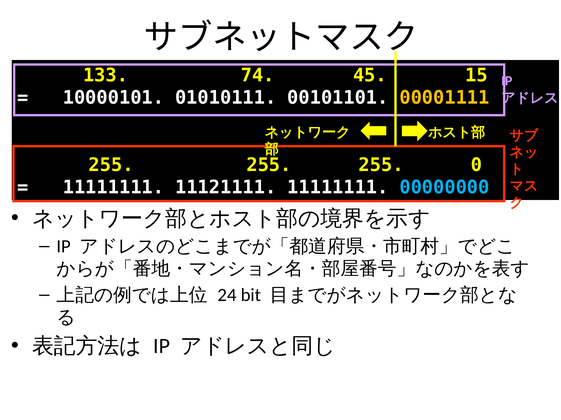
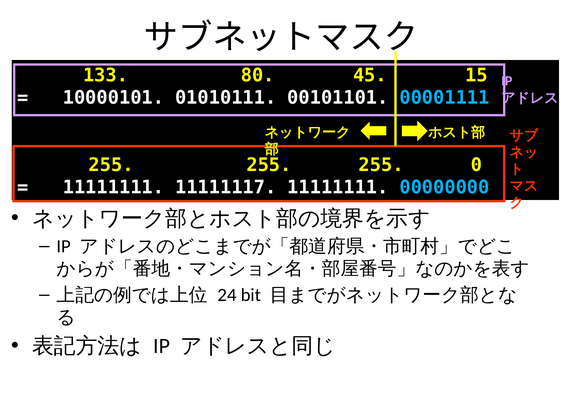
74: 74 -> 80 (258, 75)
00001111 colour: yellow -> light blue (444, 98)
11121111: 11121111 -> 11111117 (226, 188)
